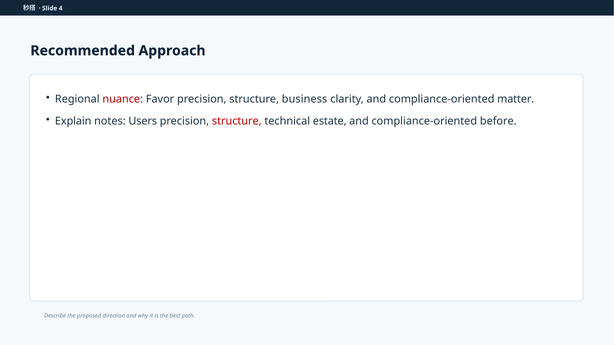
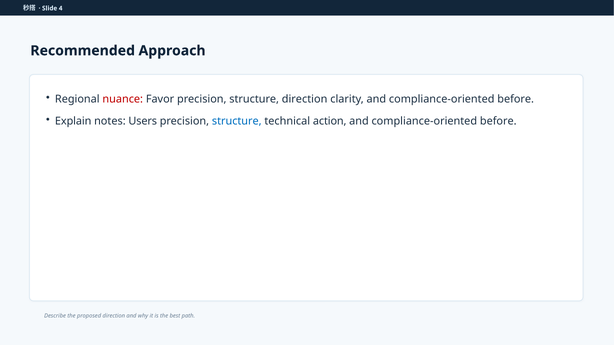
structure business: business -> direction (305, 99)
clarity and compliance-oriented matter: matter -> before (516, 99)
structure colour: red -> blue (237, 121)
estate: estate -> action (330, 121)
